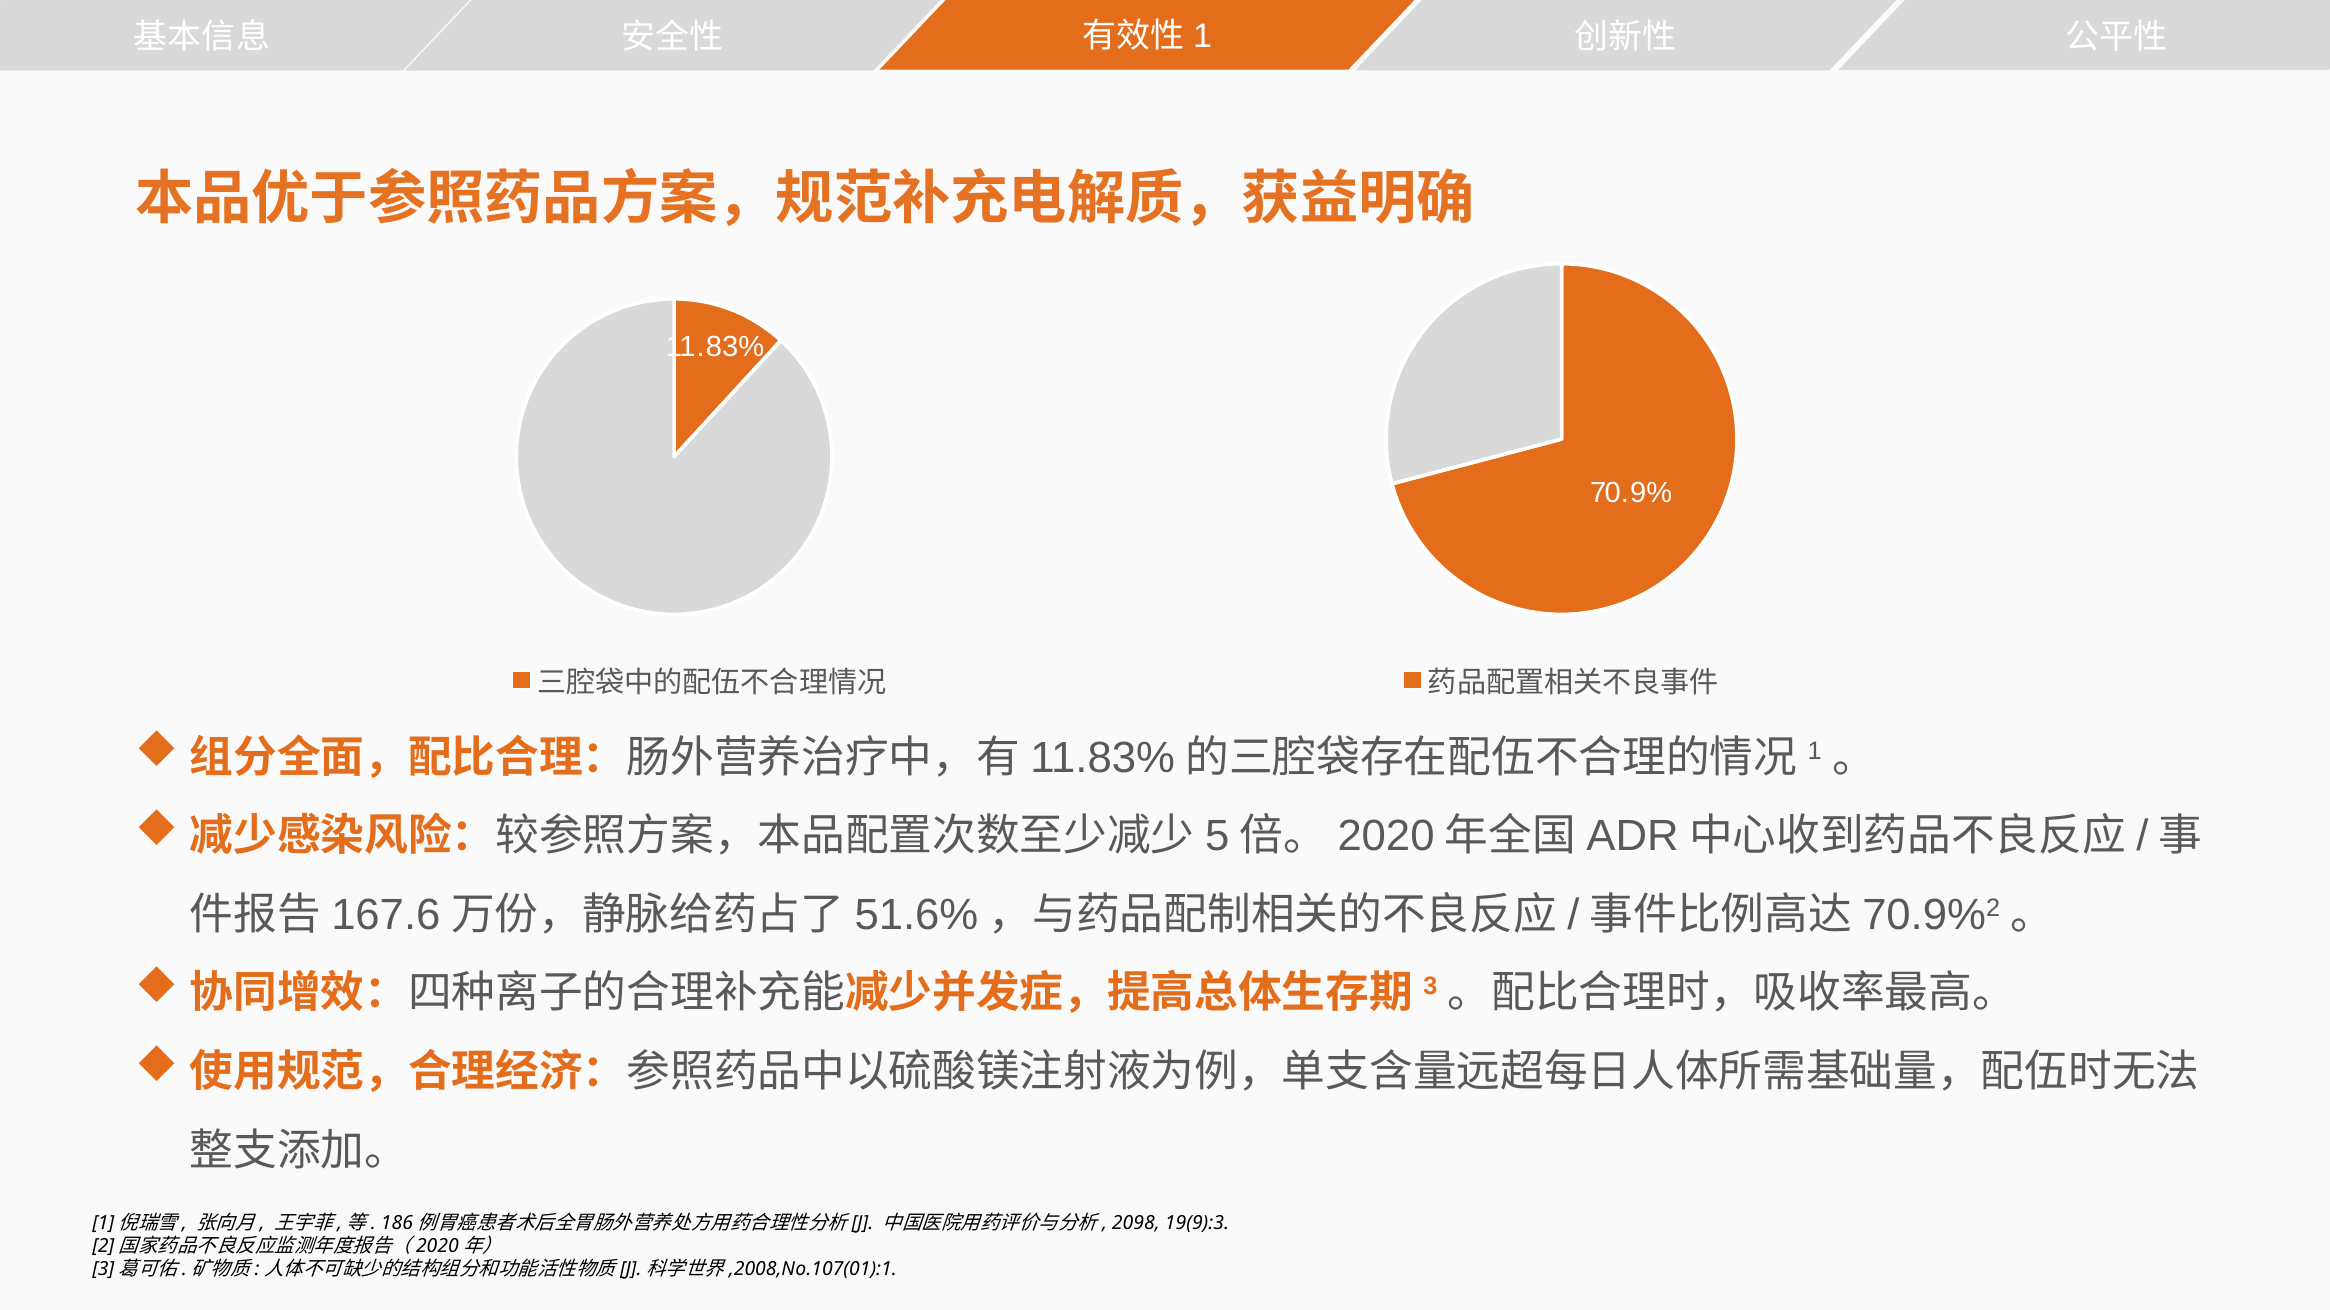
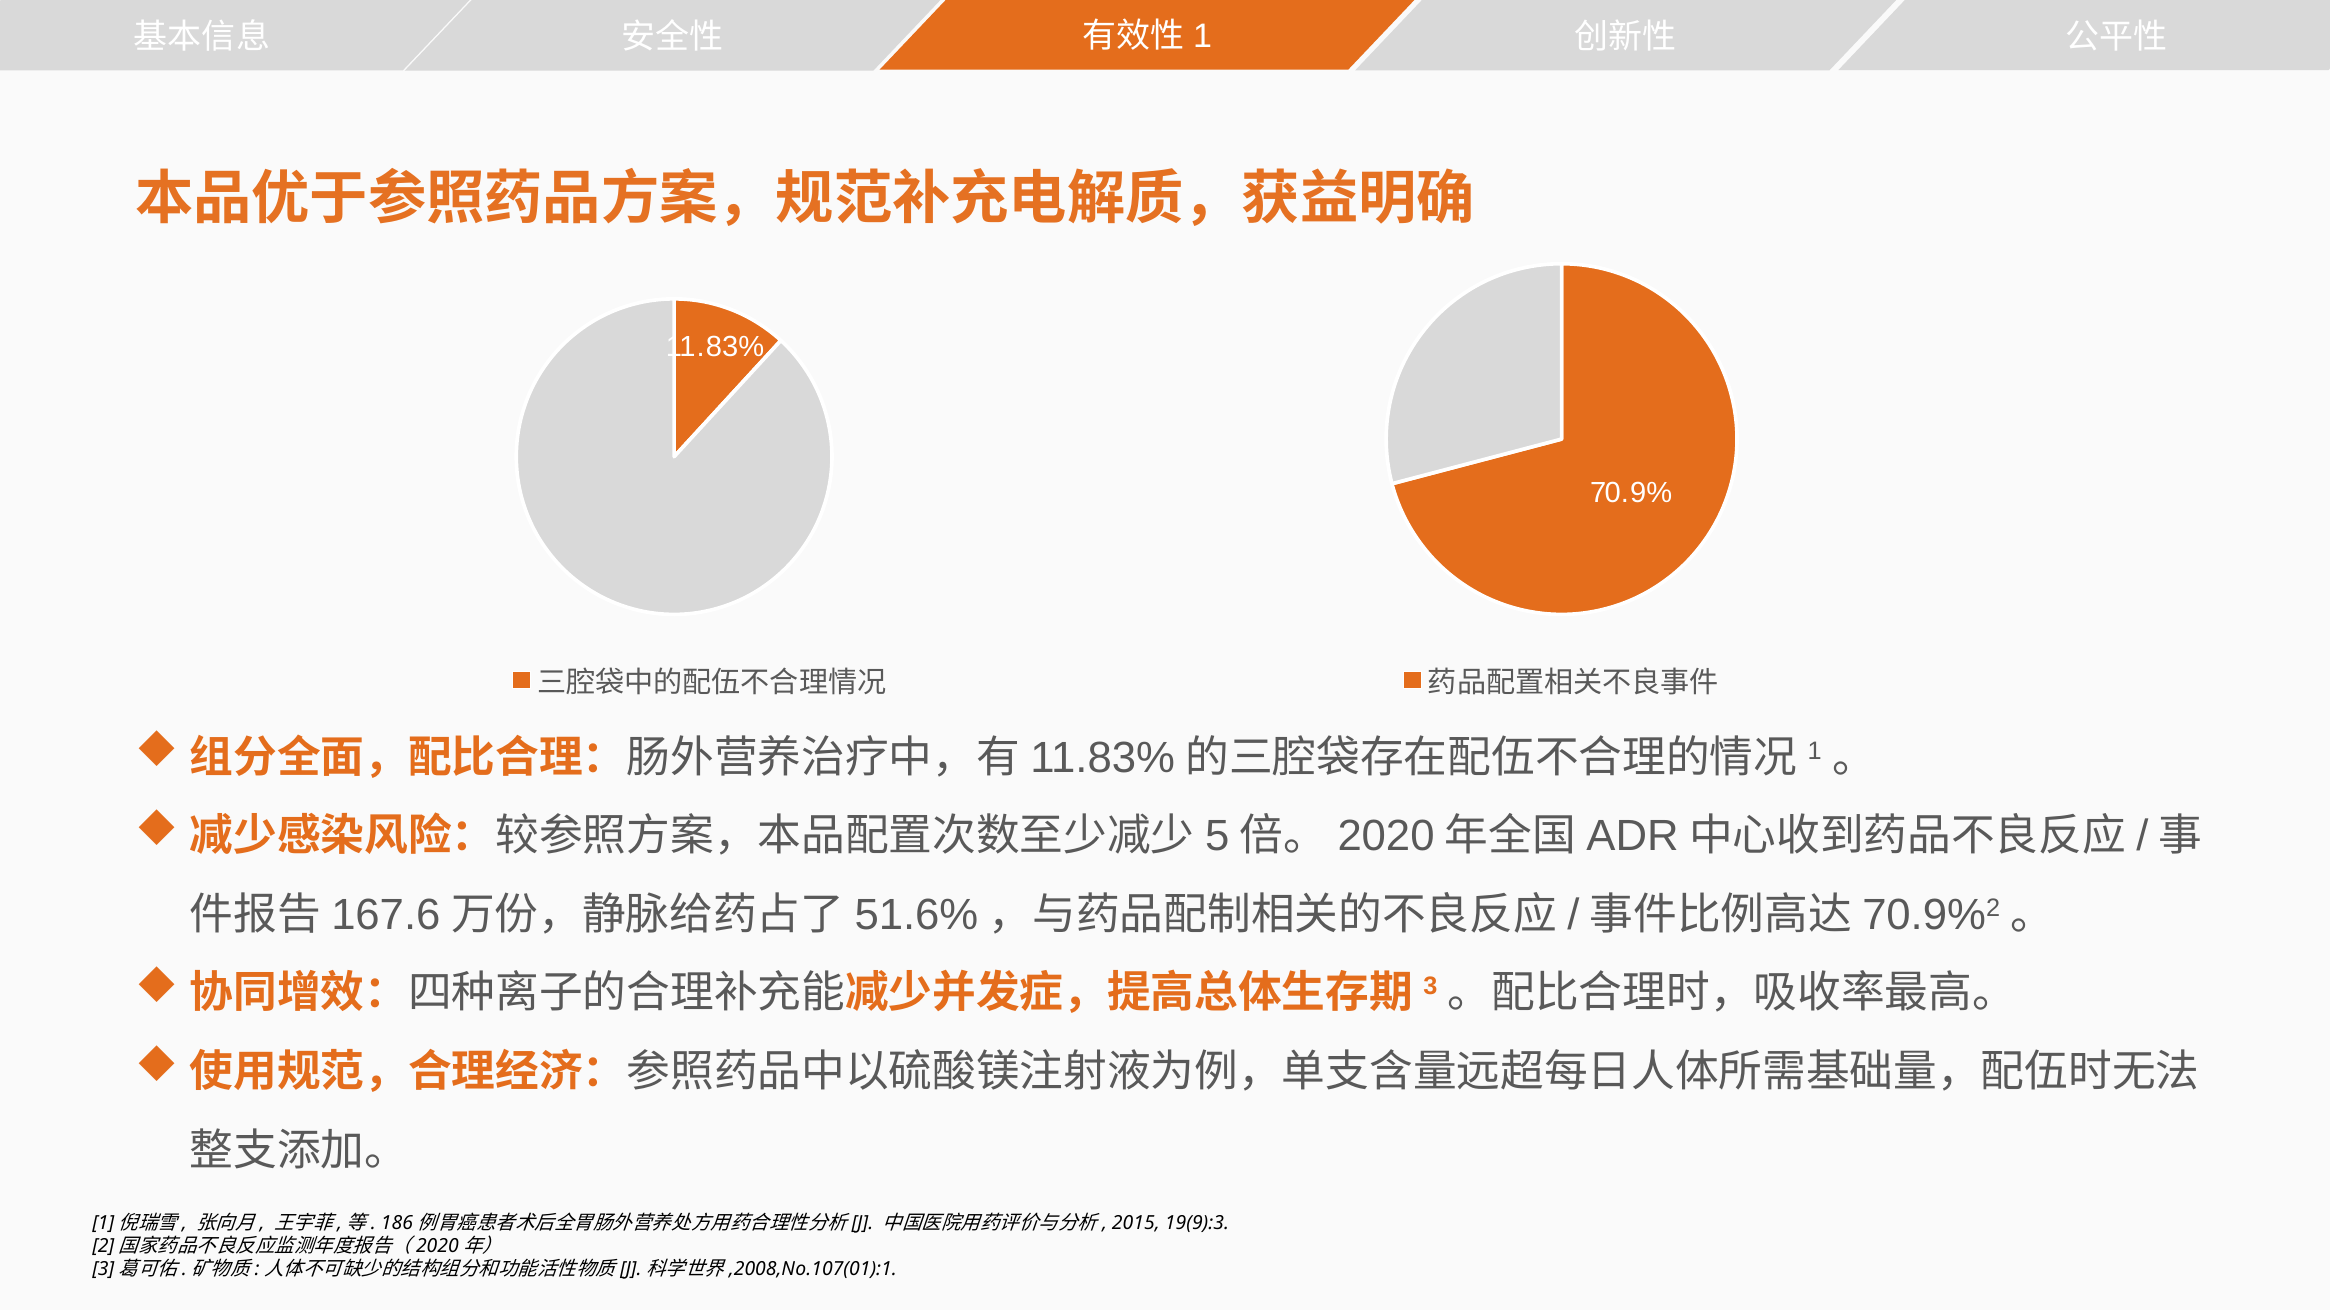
2098: 2098 -> 2015 (1136, 1224)
